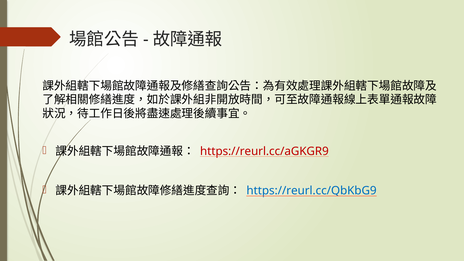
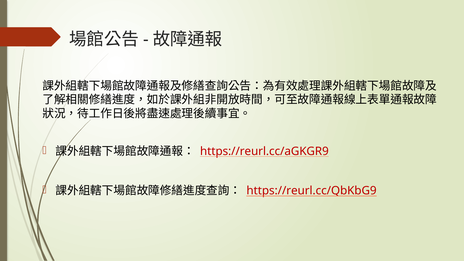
https://reurl.cc/QbKbG9 colour: blue -> red (312, 191)
